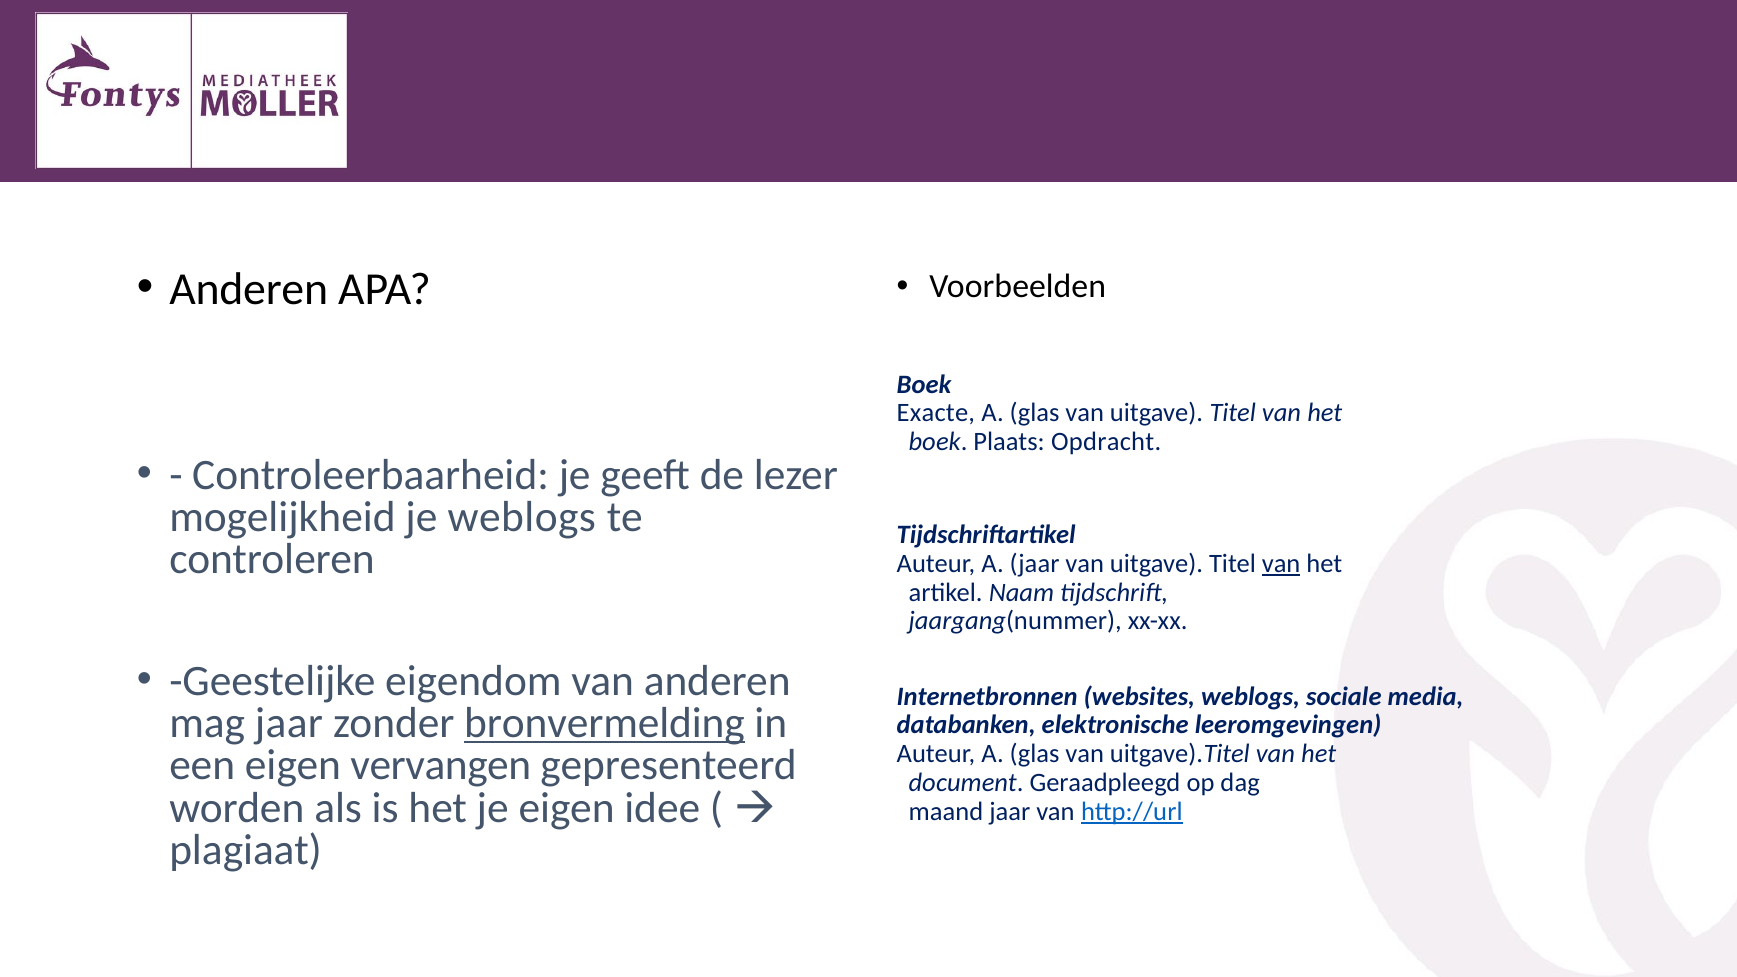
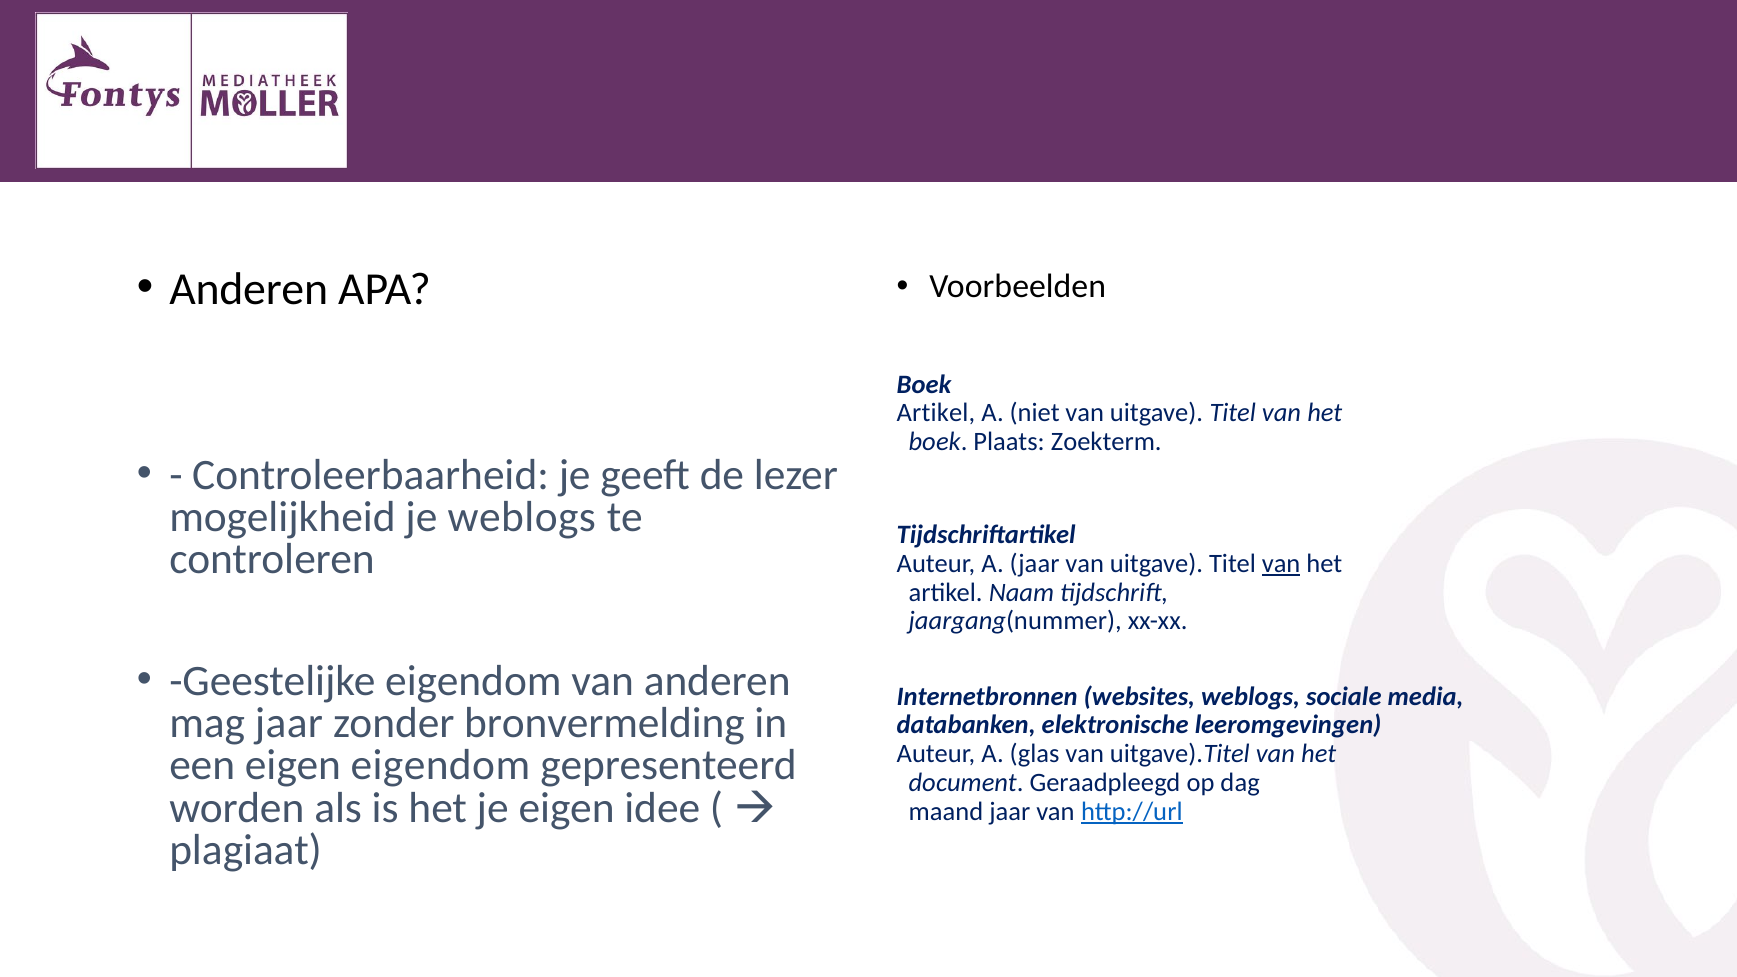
Exacte: Exacte -> Artikel (936, 413)
glas: glas -> niet (1035, 413)
Opdracht: Opdracht -> Zoekterm (1106, 442)
bronvermelding underline: present -> none (604, 723)
eigen vervangen: vervangen -> eigendom (440, 766)
